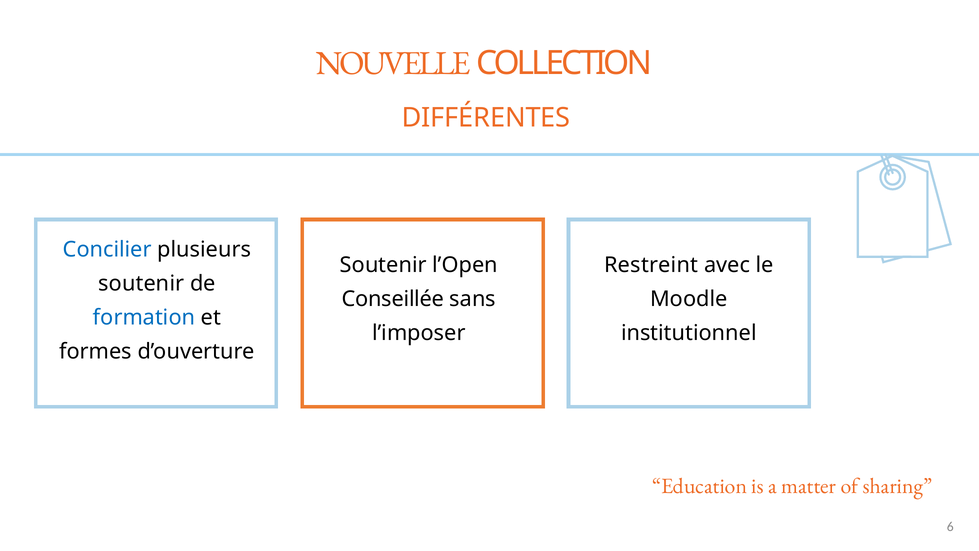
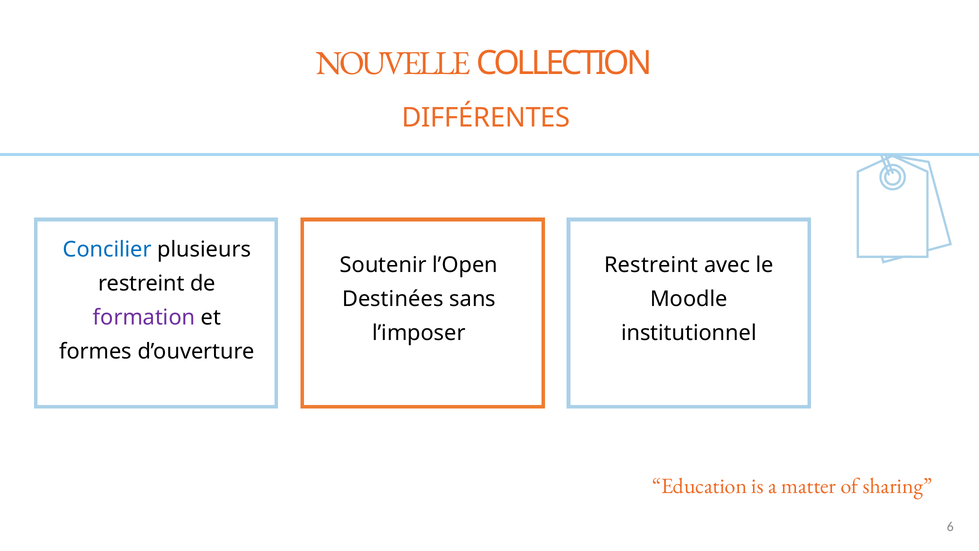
soutenir: soutenir -> restreint (141, 283)
Conseillée: Conseillée -> Destinées (393, 299)
formation colour: blue -> purple (144, 317)
